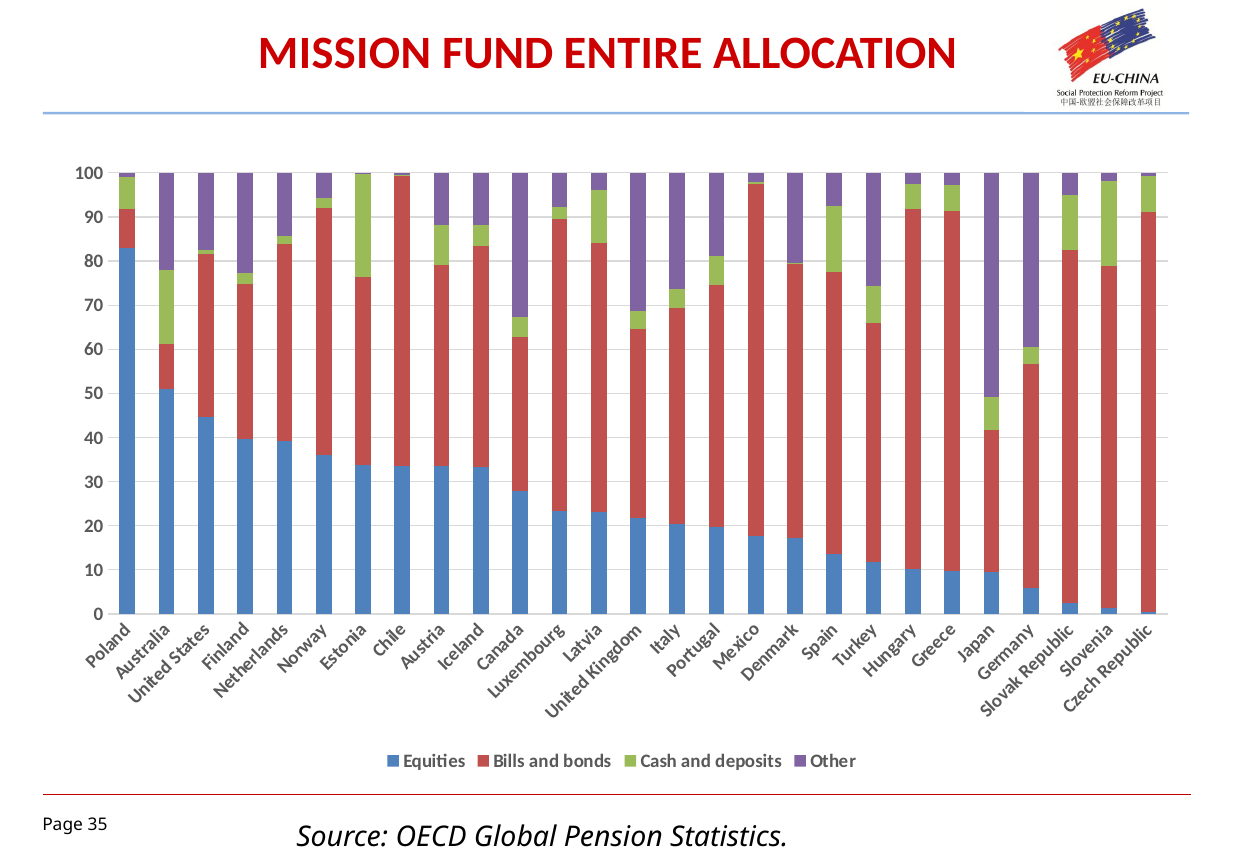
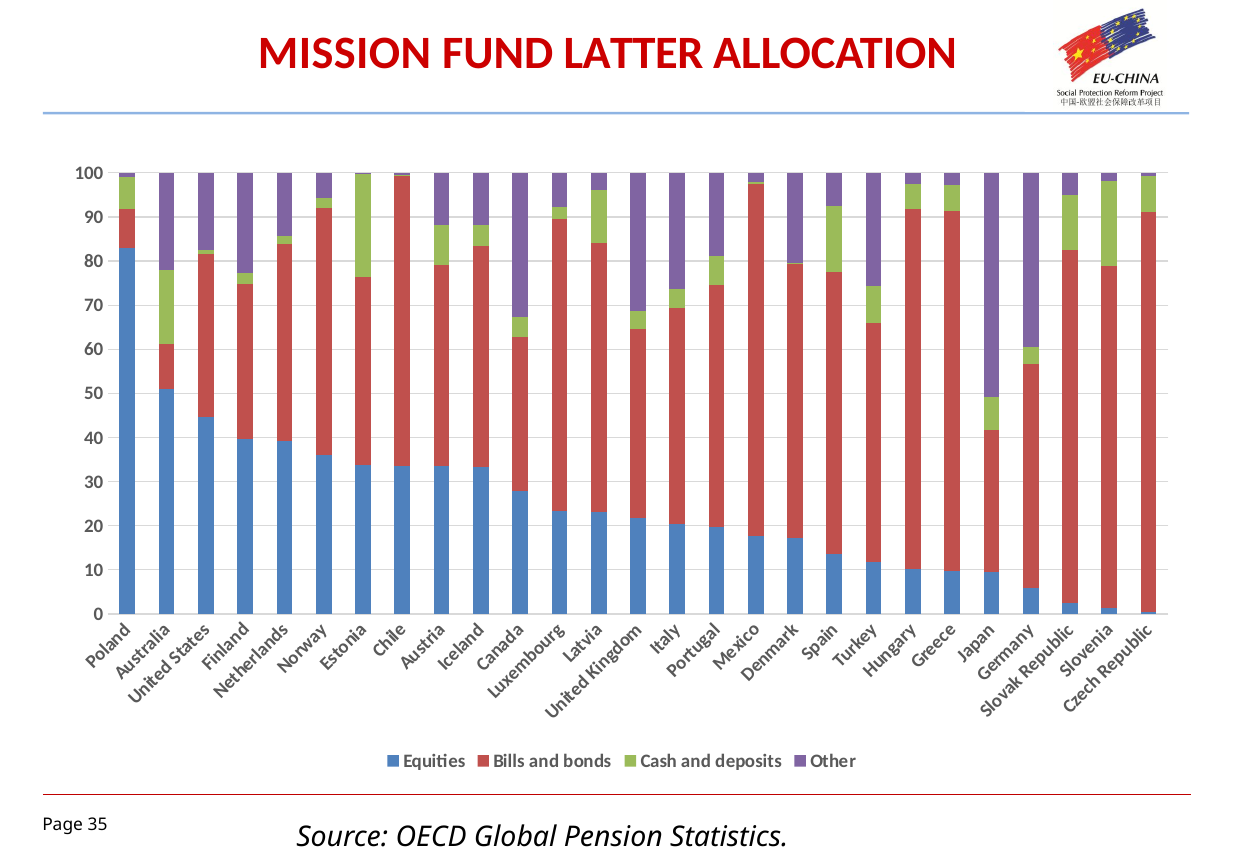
ENTIRE: ENTIRE -> LATTER (633, 54)
